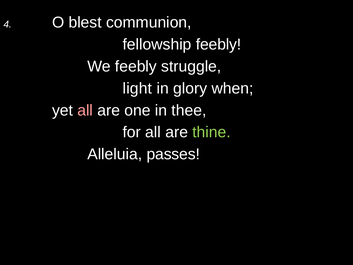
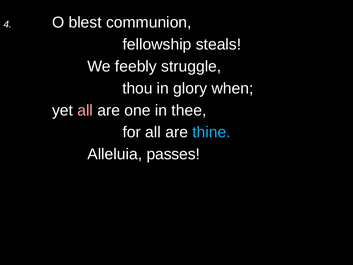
fellowship feebly: feebly -> steals (218, 44)
light: light -> thou (138, 88)
thine colour: light green -> light blue (212, 132)
